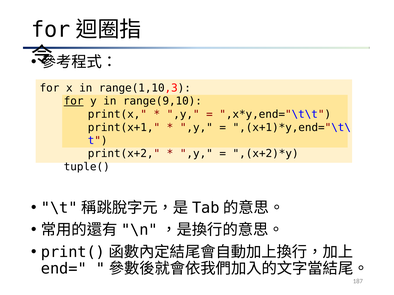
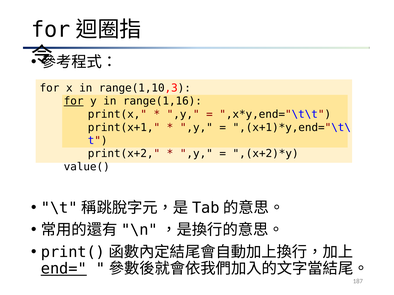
range(9,10: range(9,10 -> range(1,16 (162, 101)
tuple(: tuple( -> value( (87, 167)
end= underline: none -> present (64, 269)
